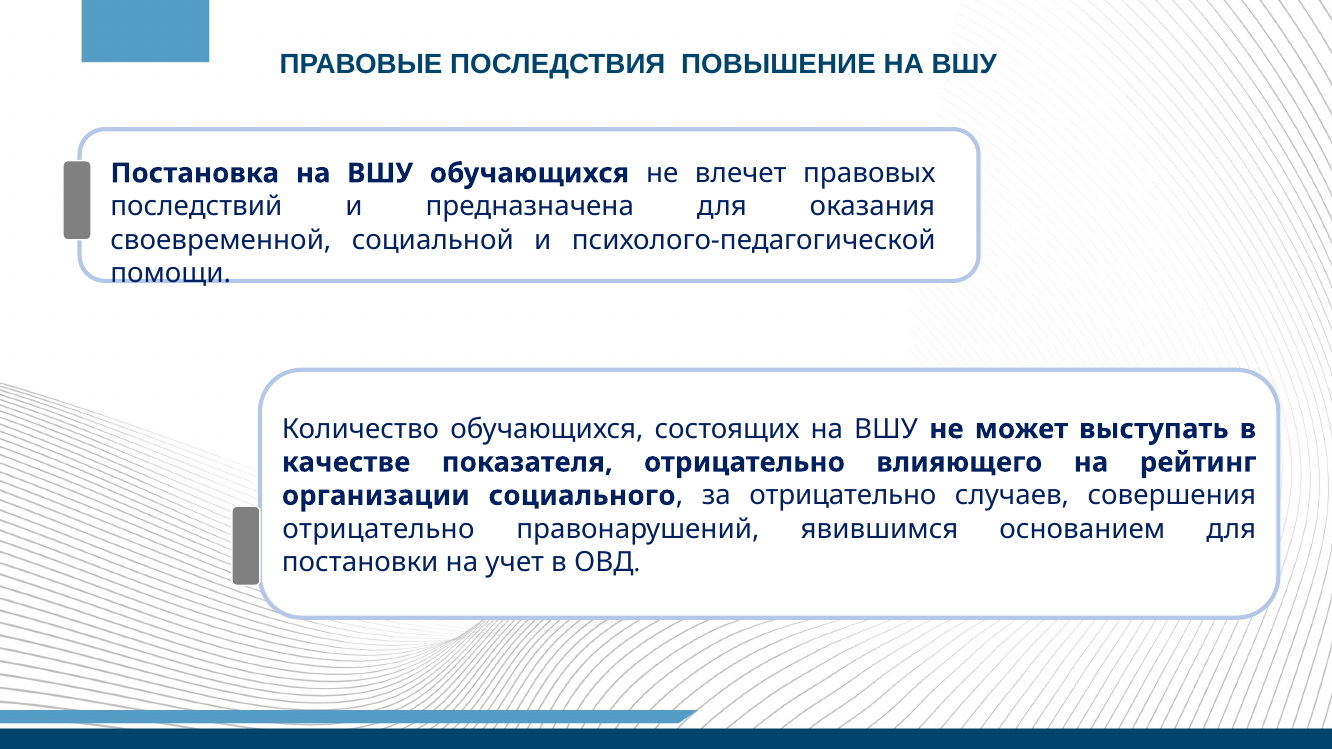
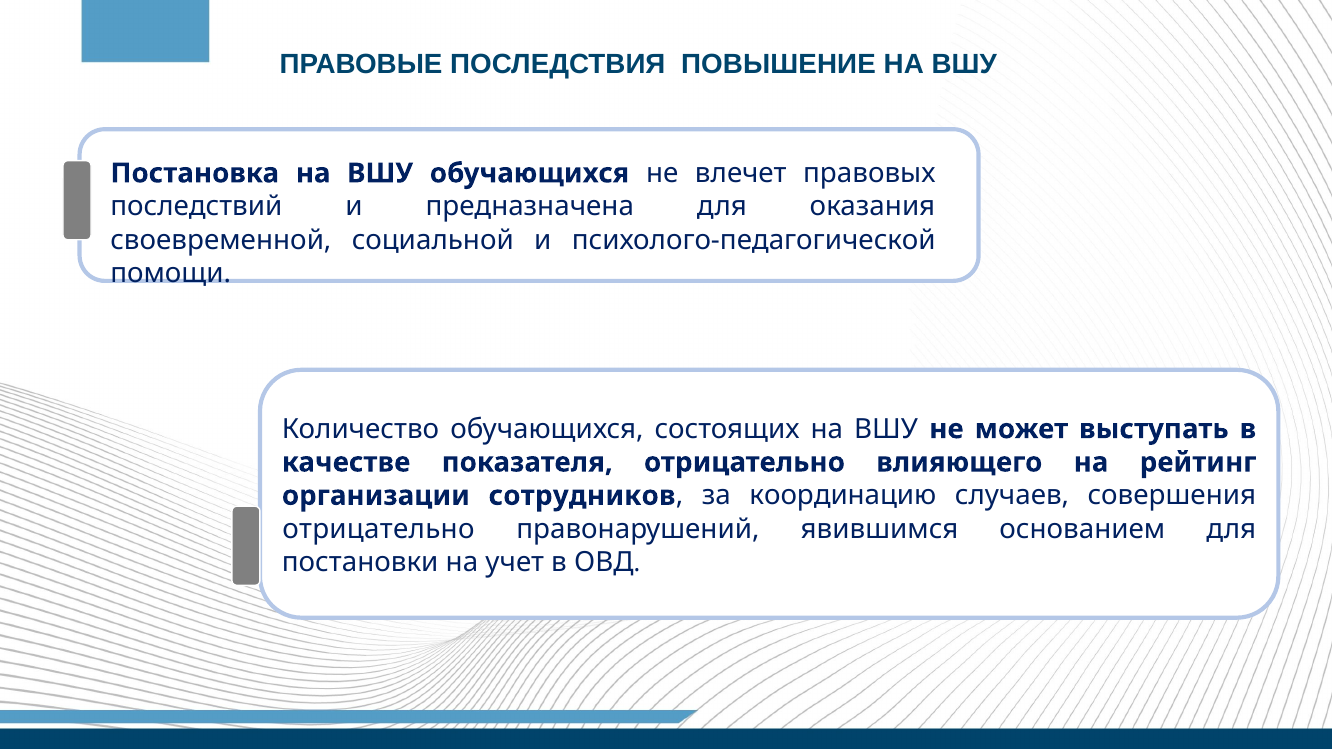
социального: социального -> сотрудников (582, 496)
за отрицательно: отрицательно -> координацию (843, 496)
